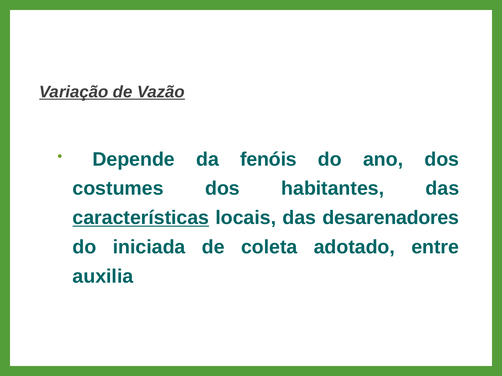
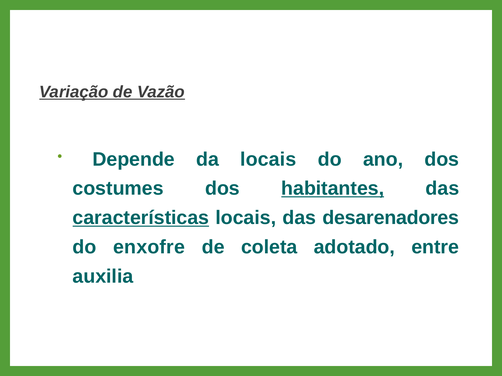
da fenóis: fenóis -> locais (268, 159)
habitantes underline: none -> present (333, 189)
iniciada: iniciada -> enxofre (149, 247)
